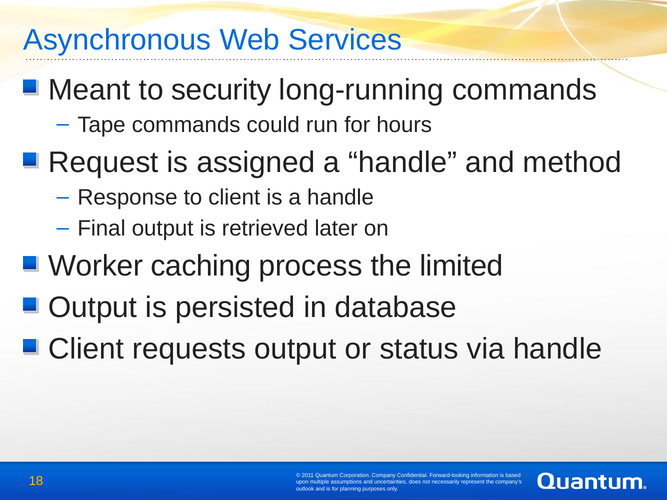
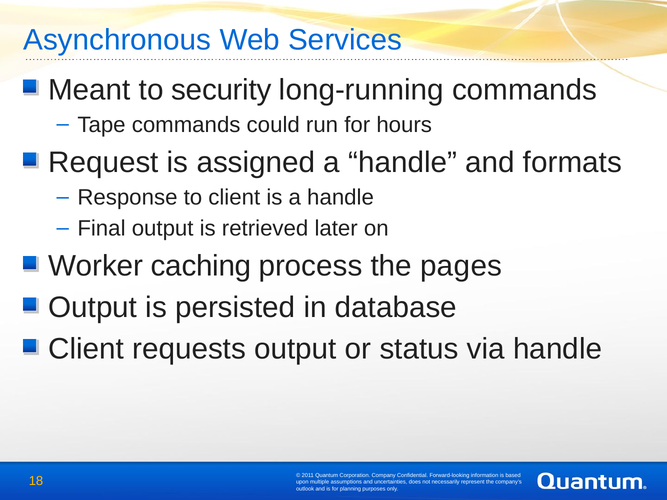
method: method -> formats (572, 162)
limited: limited -> pages (461, 266)
